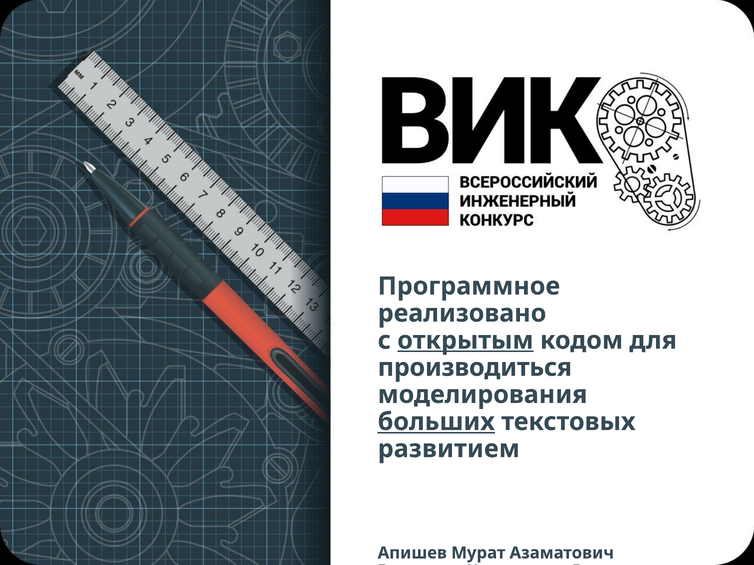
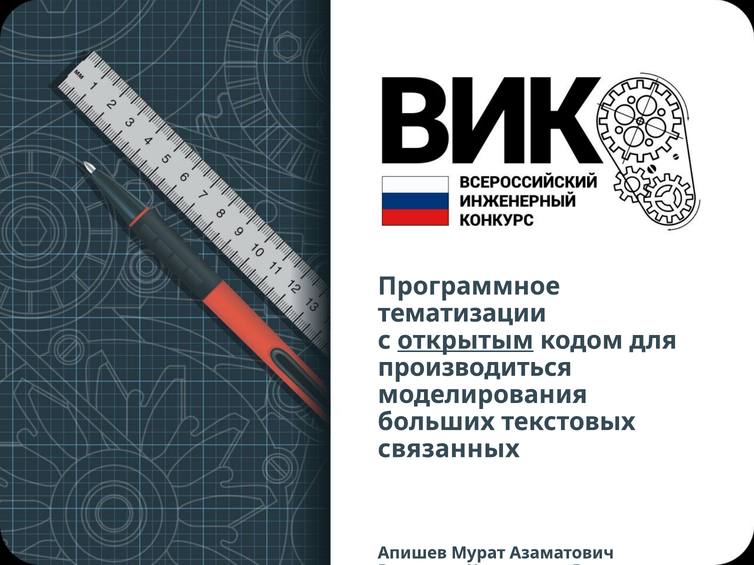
реализовано: реализовано -> тематизации (462, 314)
больших underline: present -> none (436, 422)
развитием: развитием -> связанных (449, 449)
